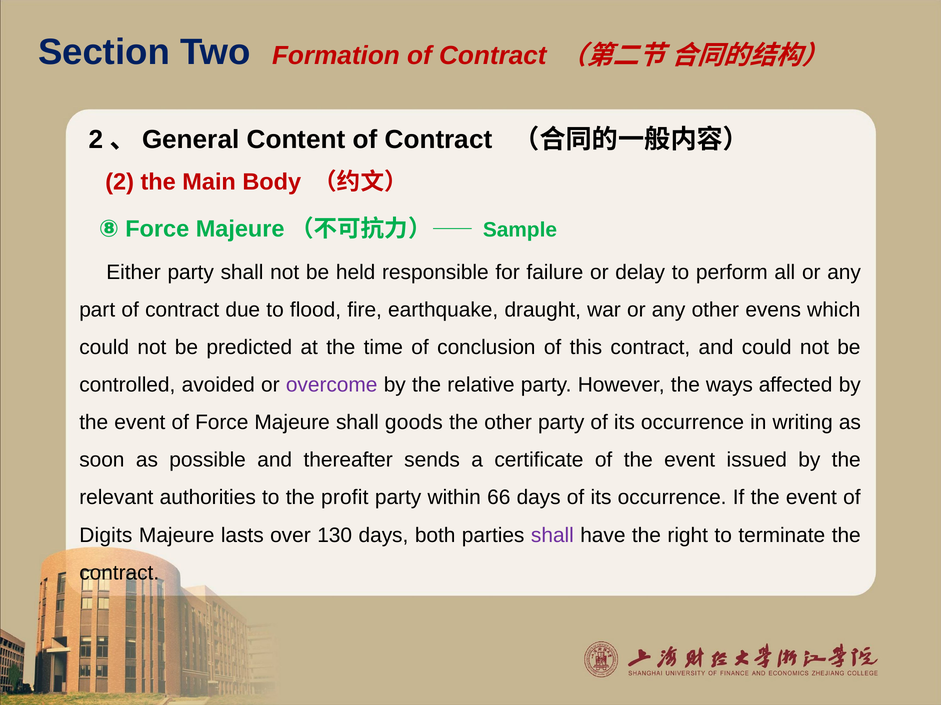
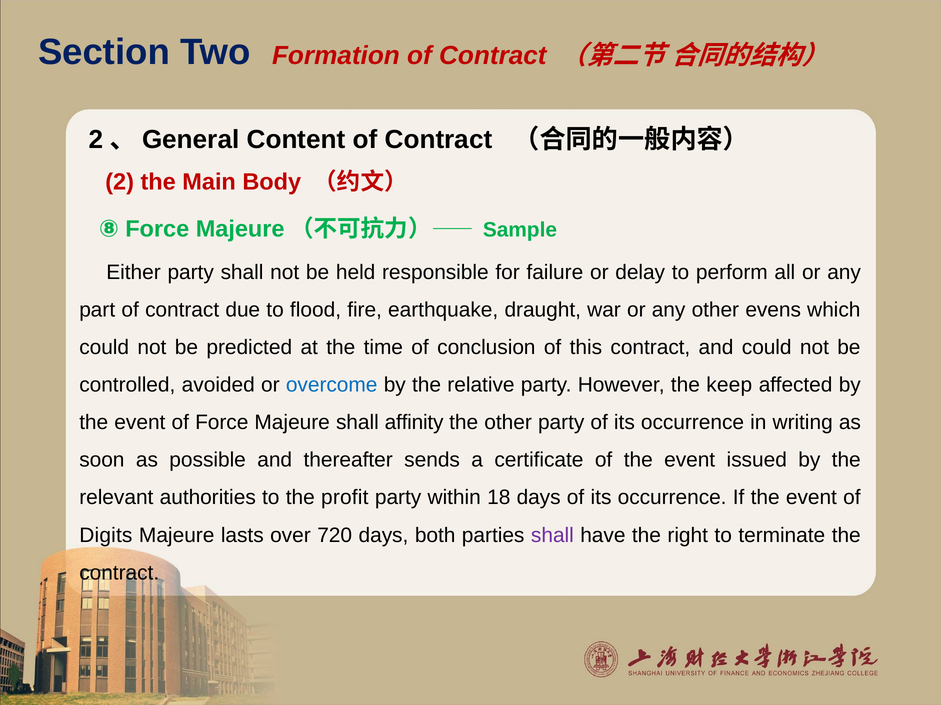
overcome colour: purple -> blue (332, 385)
ways: ways -> keep (729, 385)
goods: goods -> affinity (414, 423)
66: 66 -> 18 (499, 498)
130: 130 -> 720 (335, 536)
